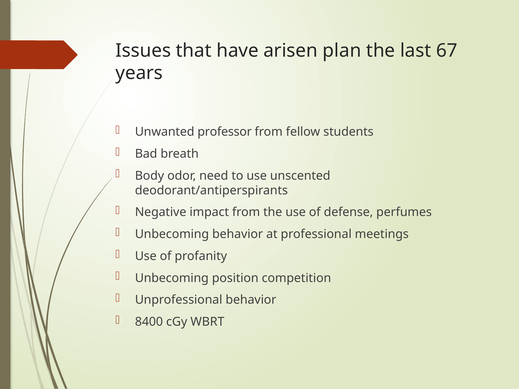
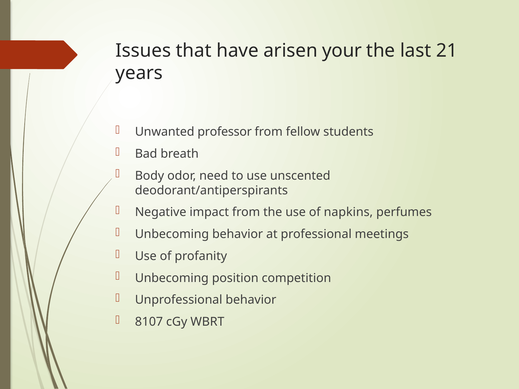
plan: plan -> your (342, 51)
67: 67 -> 21 (447, 51)
defense: defense -> napkins (348, 212)
8400: 8400 -> 8107 (149, 322)
